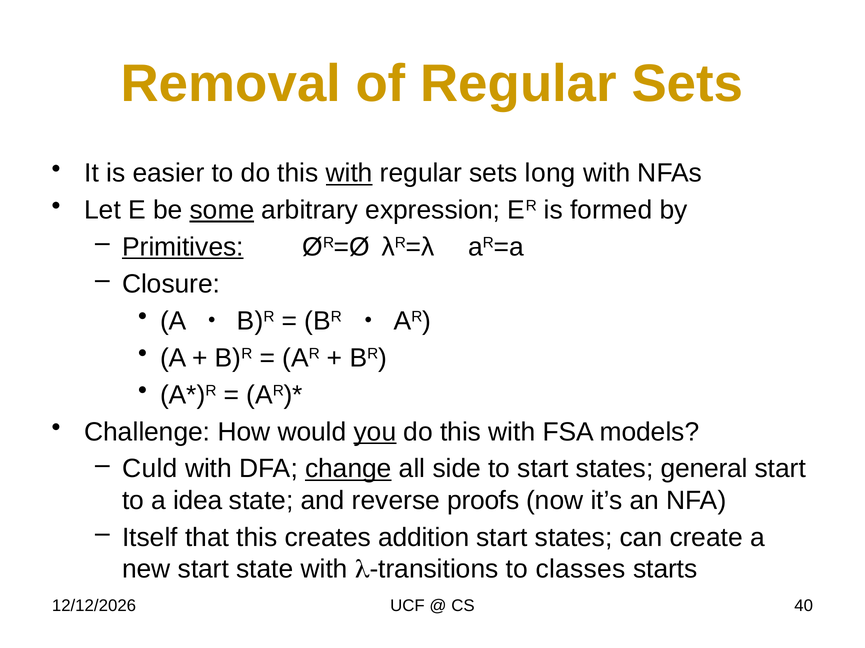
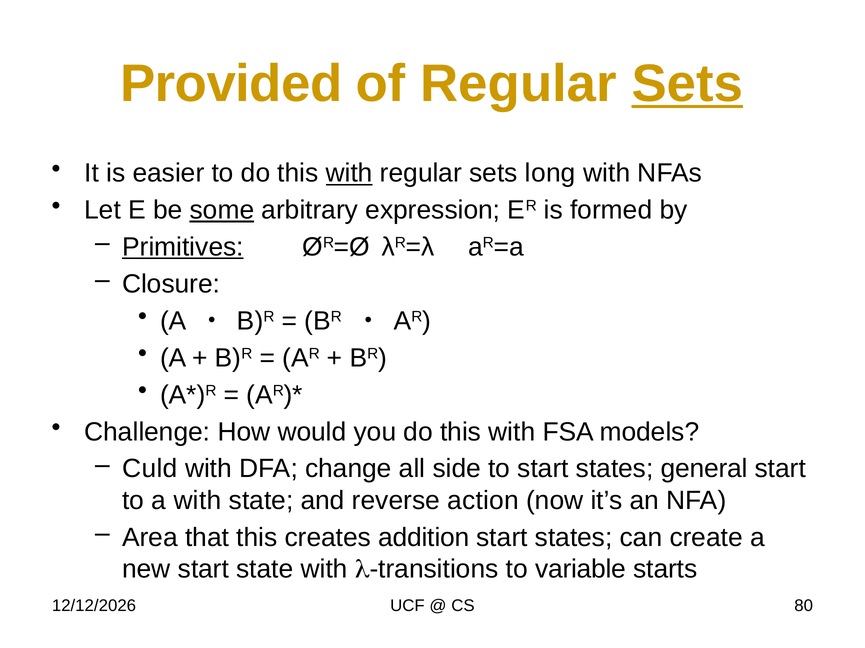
Removal: Removal -> Provided (231, 84)
Sets underline: none -> present (687, 84)
you underline: present -> none (375, 432)
change underline: present -> none (348, 469)
a idea: idea -> with (197, 501)
proofs: proofs -> action (483, 501)
Itself: Itself -> Area (150, 538)
classes: classes -> variable (581, 570)
40: 40 -> 80 (804, 606)
